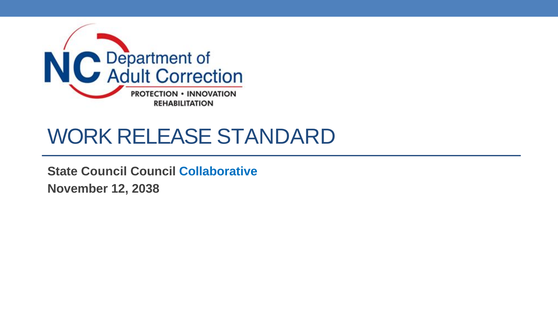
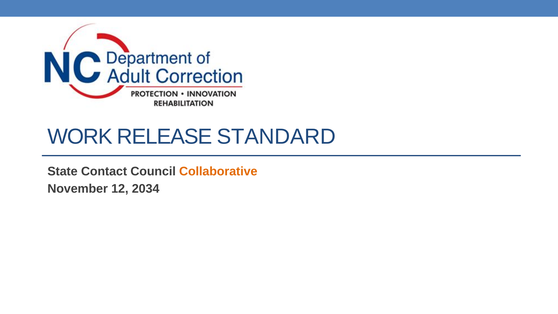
State Council: Council -> Contact (104, 172)
Collaborative colour: blue -> orange (218, 172)
2038: 2038 -> 2034 (146, 189)
